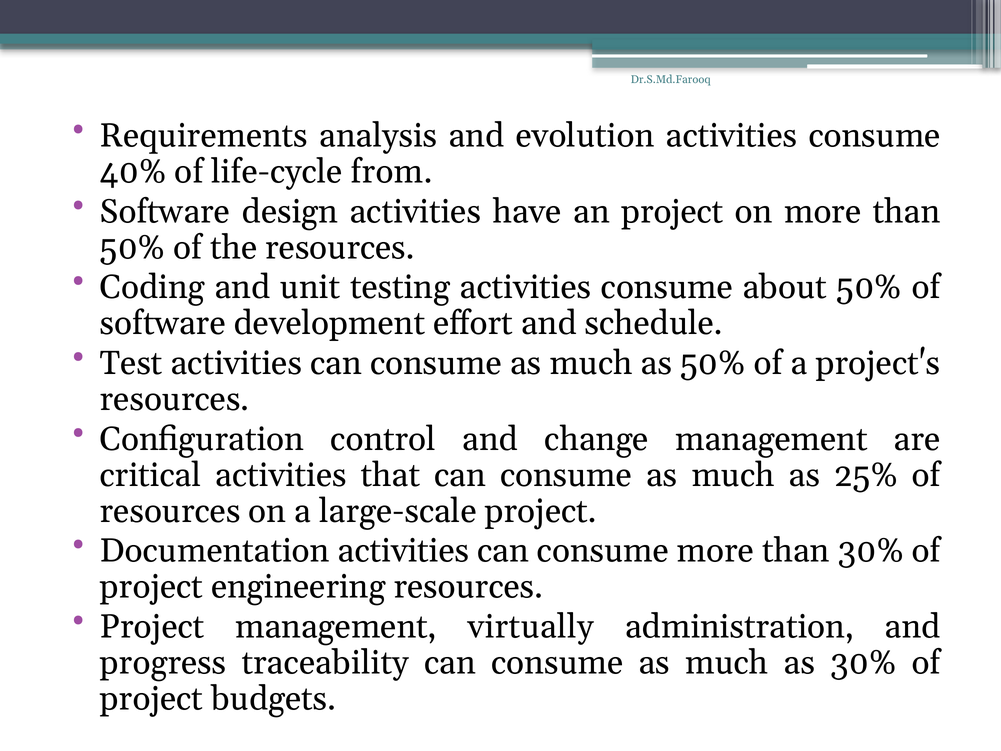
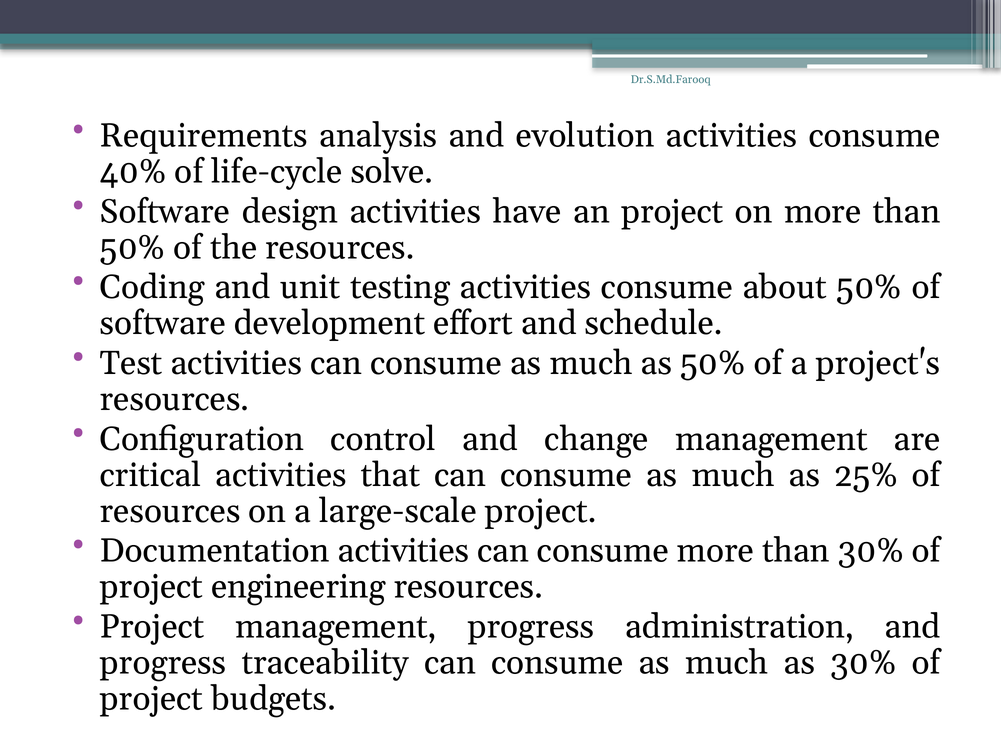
from: from -> solve (392, 172)
management virtually: virtually -> progress (531, 626)
